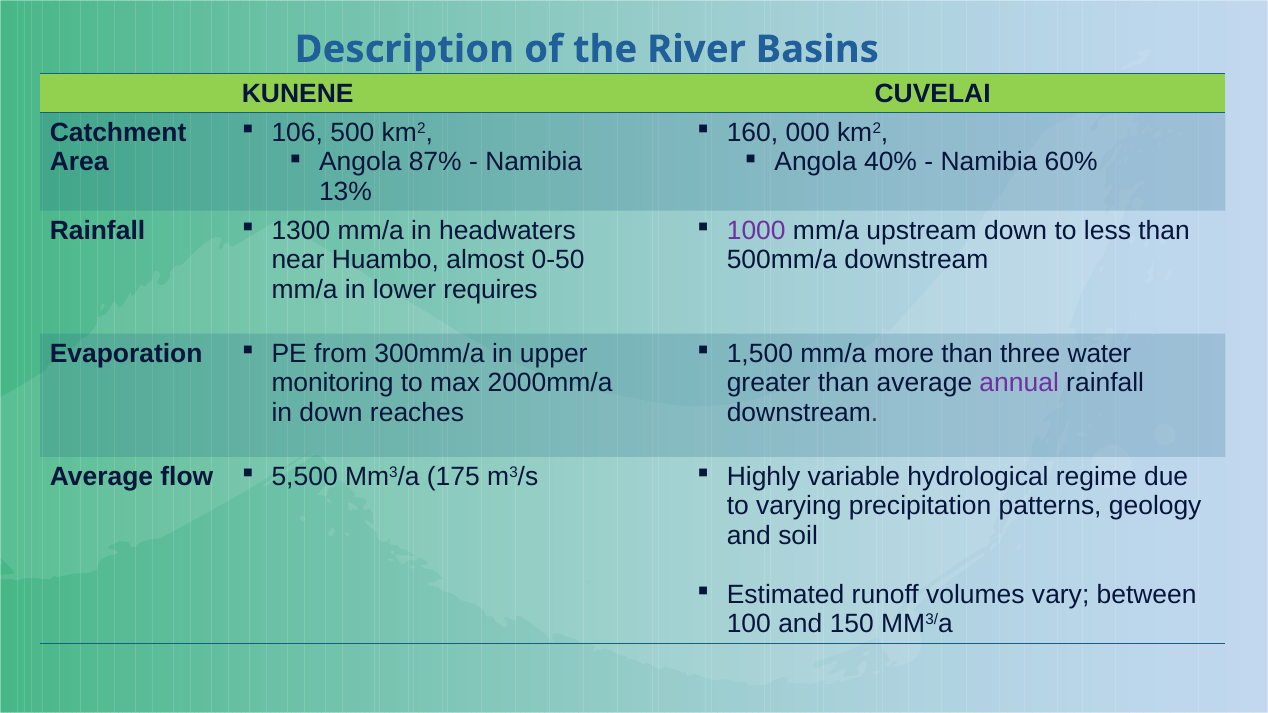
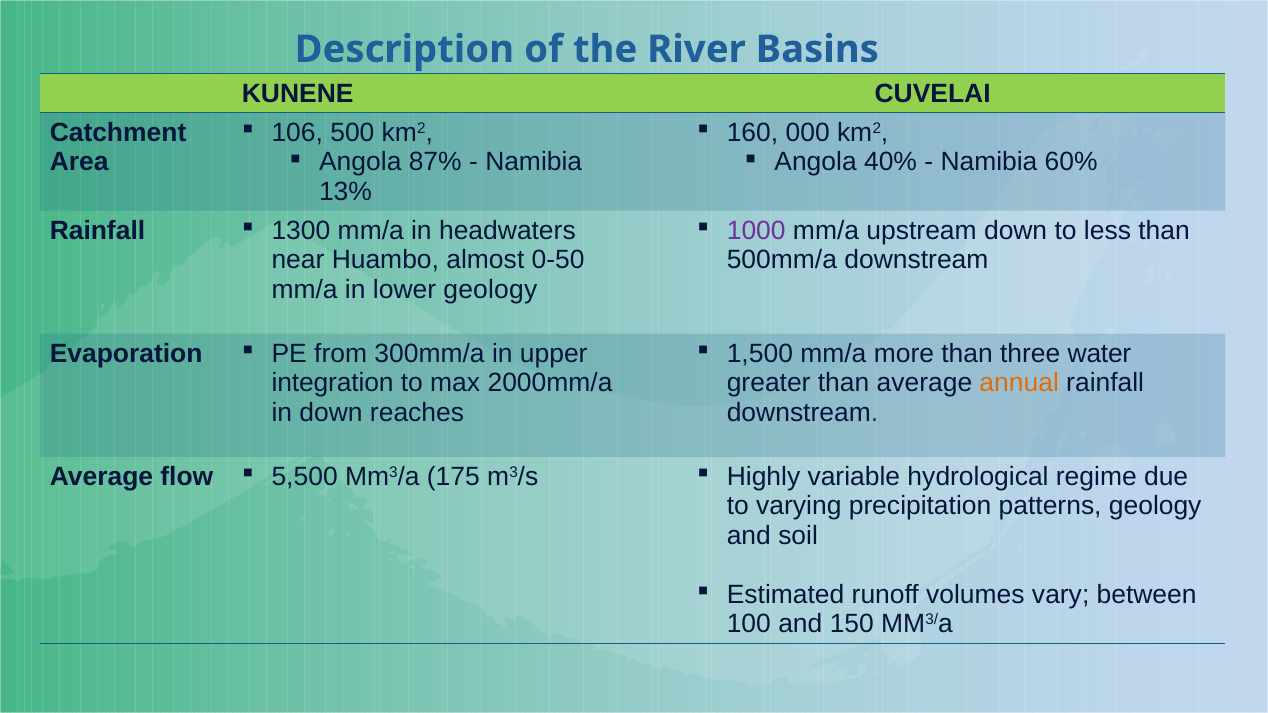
lower requires: requires -> geology (490, 290)
monitoring: monitoring -> integration (333, 383)
annual colour: purple -> orange (1019, 383)
